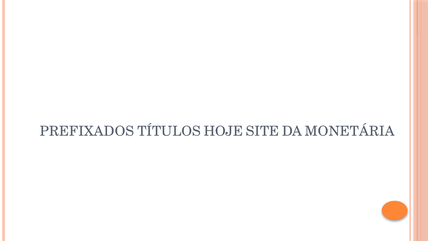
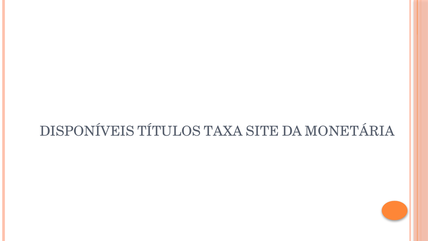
PREFIXADOS: PREFIXADOS -> DISPONÍVEIS (87, 131)
HOJE: HOJE -> TAXA (223, 131)
